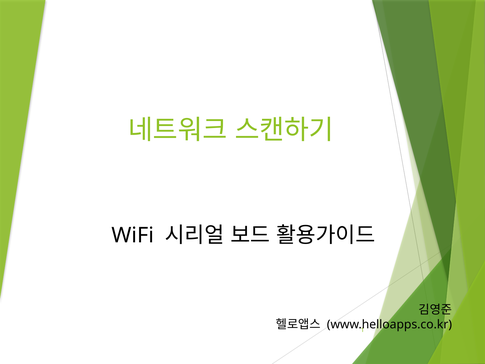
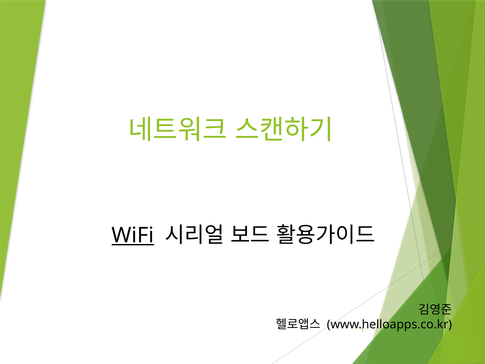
WiFi underline: none -> present (133, 235)
